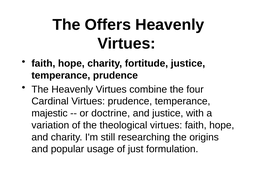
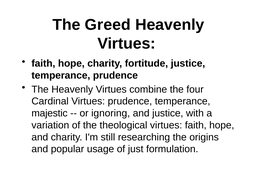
Offers: Offers -> Greed (108, 25)
doctrine: doctrine -> ignoring (111, 114)
